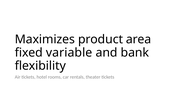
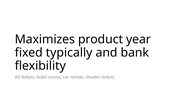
area: area -> year (139, 39)
variable: variable -> typically (69, 52)
